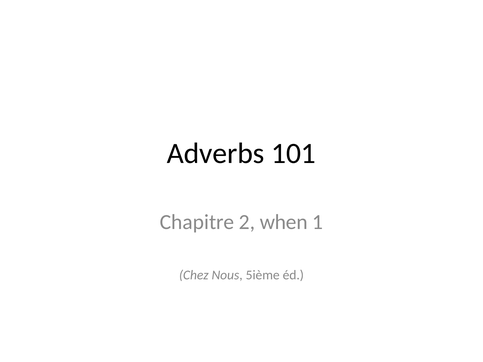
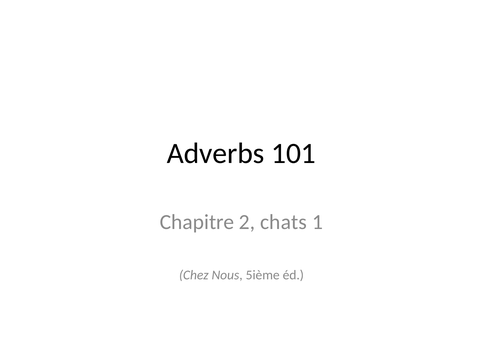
when: when -> chats (284, 222)
